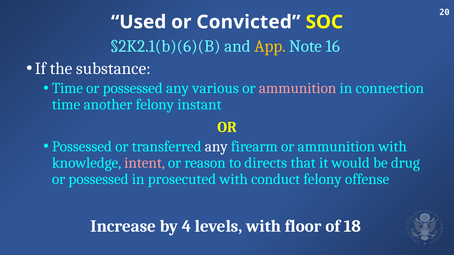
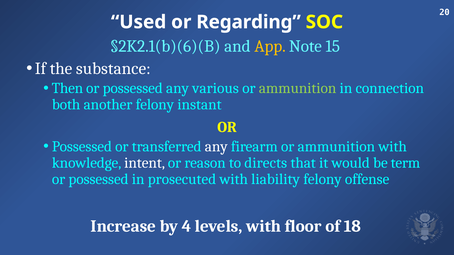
Convicted: Convicted -> Regarding (249, 22)
16: 16 -> 15 (333, 46)
Time: Time -> Then (67, 88)
ammunition colour: pink -> light green (298, 88)
time: time -> both (66, 105)
intent colour: pink -> white (145, 163)
drug: drug -> term (405, 163)
conduct: conduct -> liability (276, 179)
